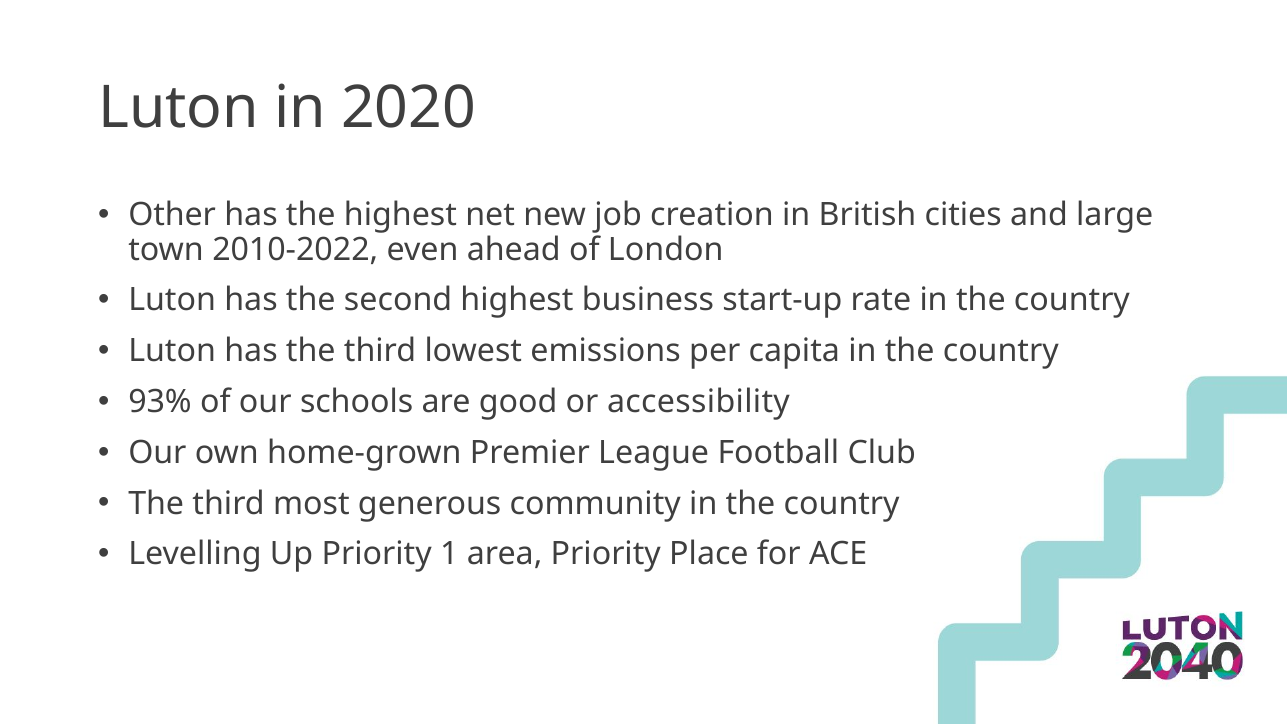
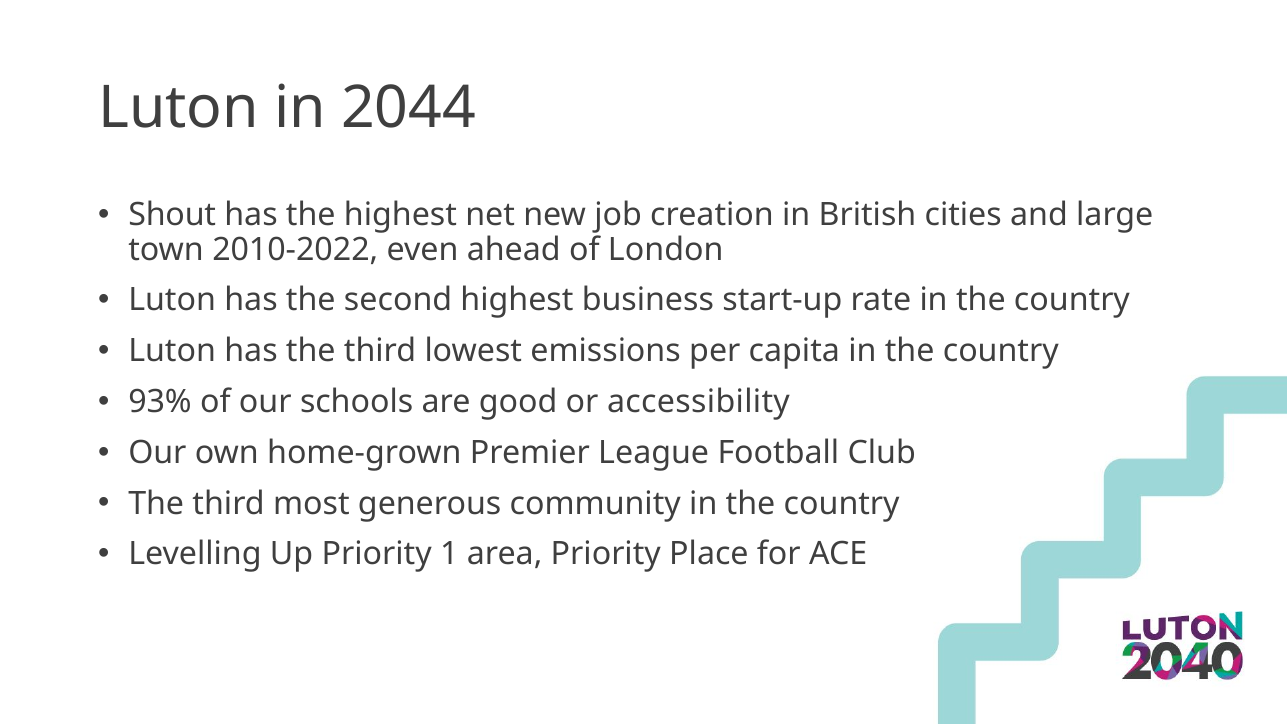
2020: 2020 -> 2044 (409, 108)
Other: Other -> Shout (172, 215)
